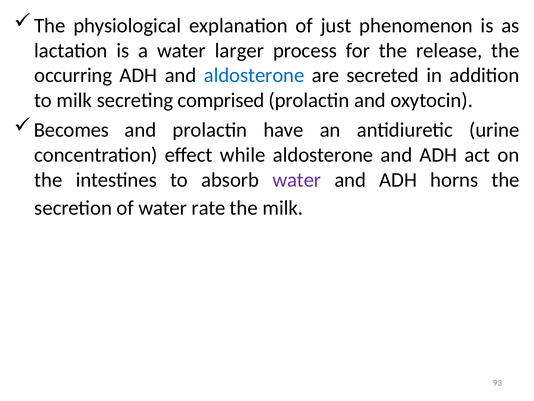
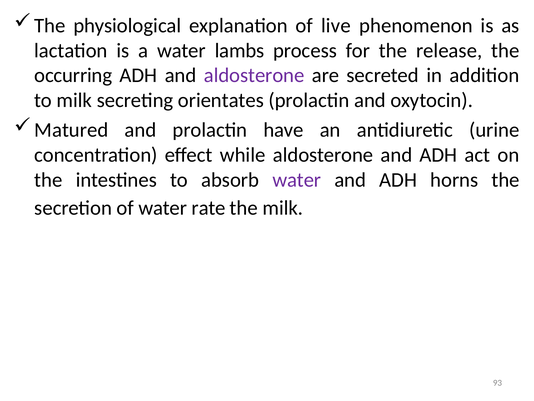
just: just -> live (336, 25)
larger: larger -> lambs (240, 50)
aldosterone colour: blue -> purple (254, 75)
comprised: comprised -> orientates (221, 100)
Becomes: Becomes -> Matured (71, 130)
